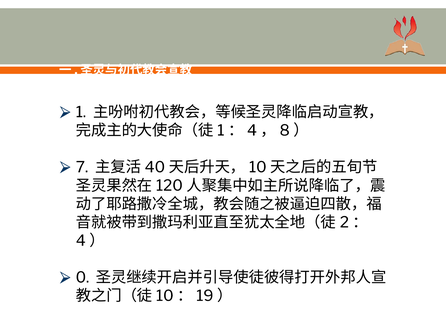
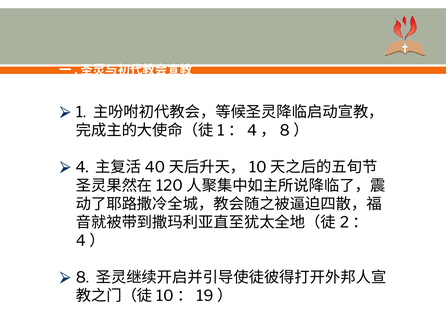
7: 7 -> 4 (82, 168)
0: 0 -> 8 (82, 278)
